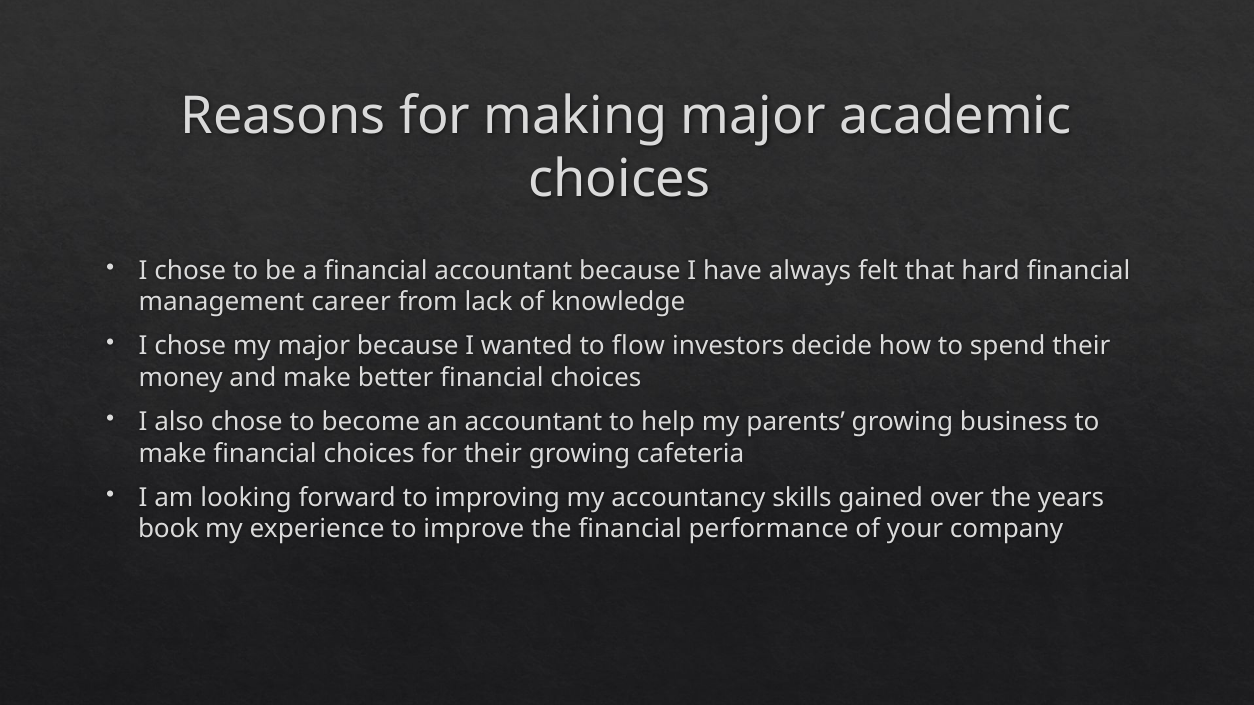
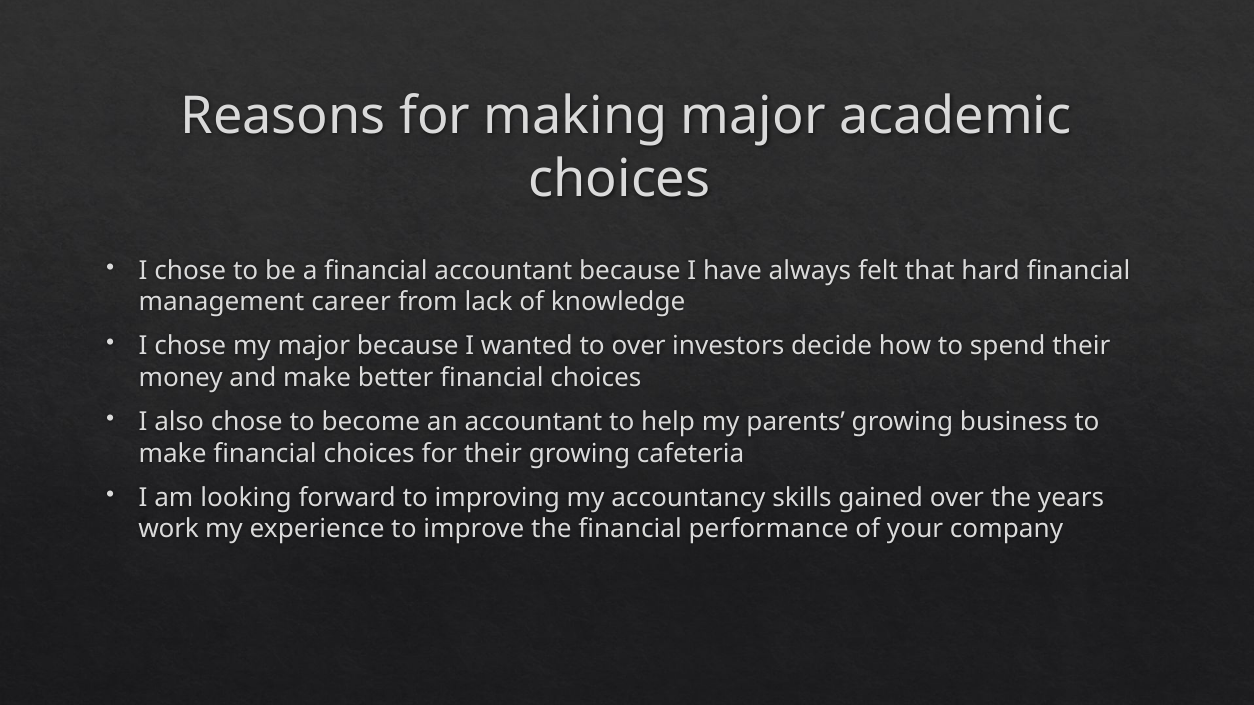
to flow: flow -> over (639, 346)
book: book -> work (169, 529)
